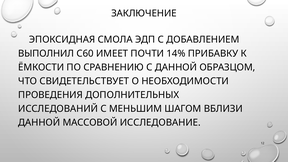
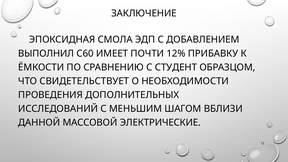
14%: 14% -> 12% (176, 53)
С ДАННОЙ: ДАННОЙ -> СТУДЕНТ (176, 67)
ИССЛЕДОВАНИЕ: ИССЛЕДОВАНИЕ -> ЭЛЕКТРИЧЕСКИЕ (160, 123)
